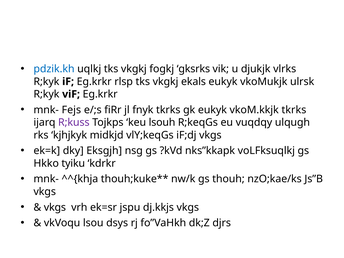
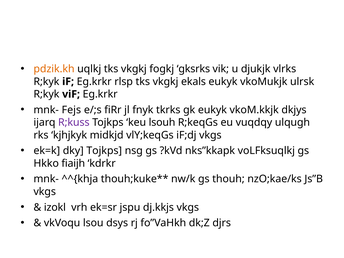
pdzik.kh colour: blue -> orange (54, 69)
vkoM.kkjk tkrks: tkrks -> dkjys (294, 110)
dky Eksgjh: Eksgjh -> Tojkps (104, 151)
tyiku: tyiku -> fiaijh (73, 163)
vkgs: vkgs -> izokl (55, 207)
